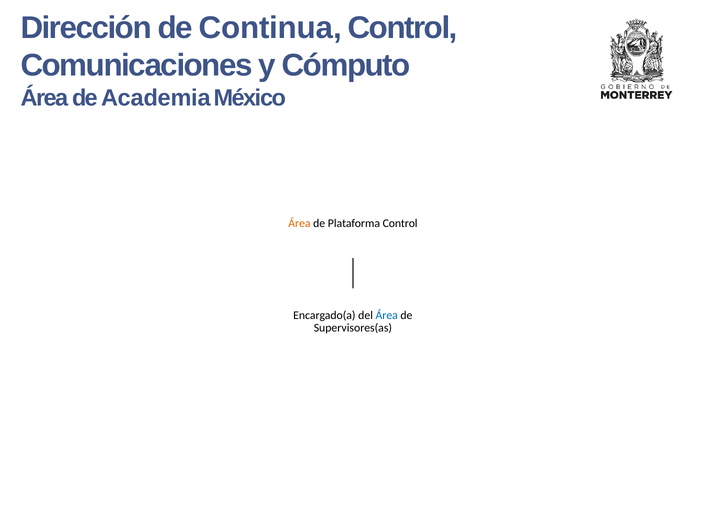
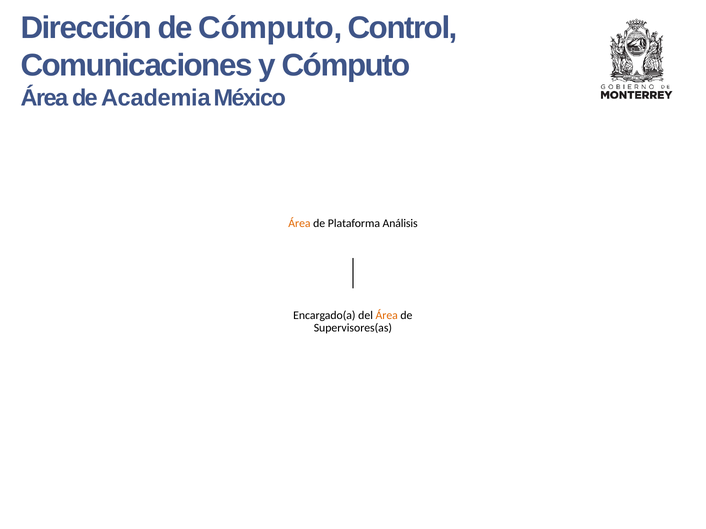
de Continua: Continua -> Cómputo (270, 28)
Plataforma Control: Control -> Análisis (400, 223)
Área colour: blue -> orange (387, 316)
